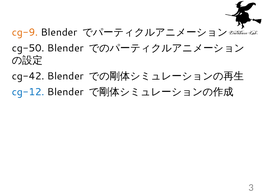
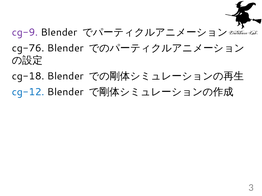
cg-9 colour: orange -> purple (25, 32)
cg-50: cg-50 -> cg-76 (28, 48)
cg-42: cg-42 -> cg-18 (28, 76)
